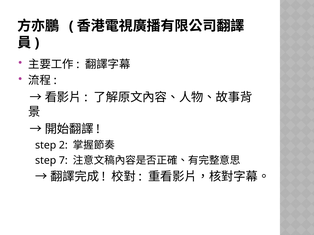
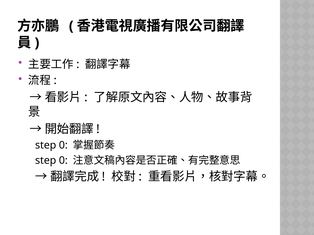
2: 2 -> 0 (63, 145)
7: 7 -> 0 (63, 161)
